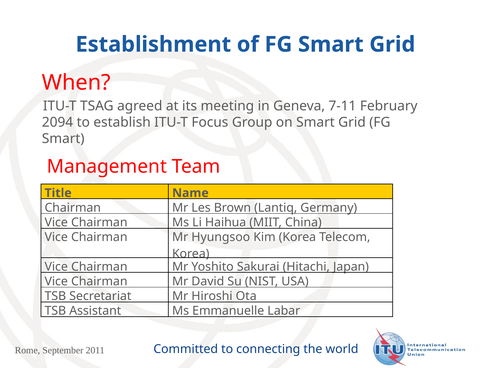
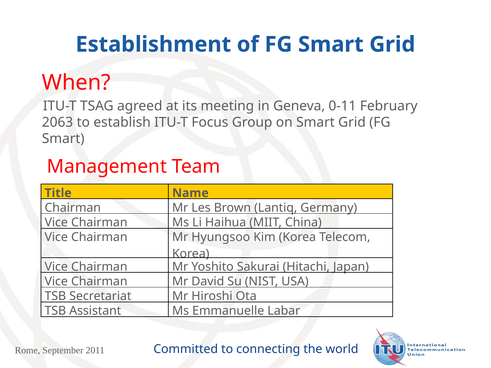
7-11: 7-11 -> 0-11 (342, 106)
2094: 2094 -> 2063 (58, 122)
